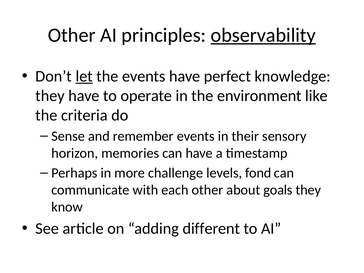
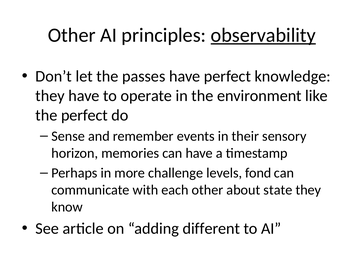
let underline: present -> none (84, 76)
the events: events -> passes (144, 76)
the criteria: criteria -> perfect (84, 115)
goals: goals -> state (278, 190)
